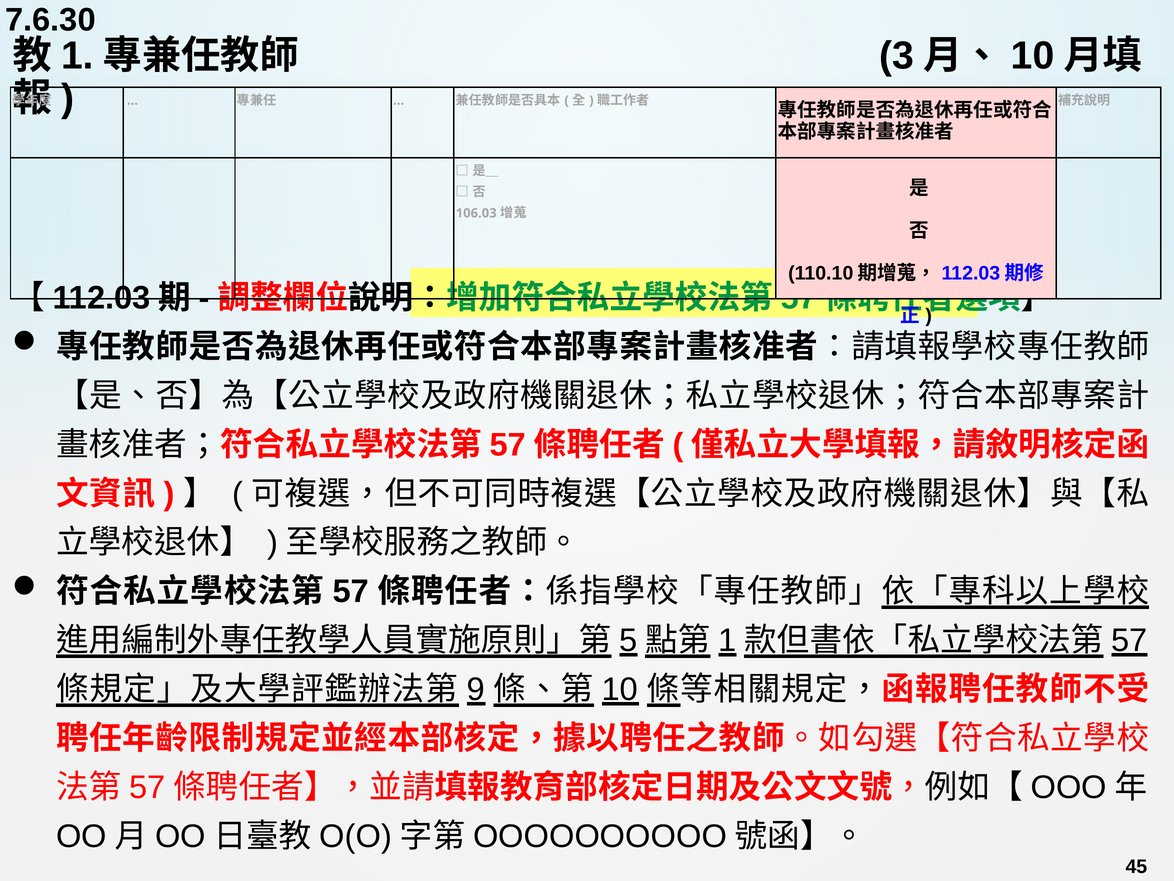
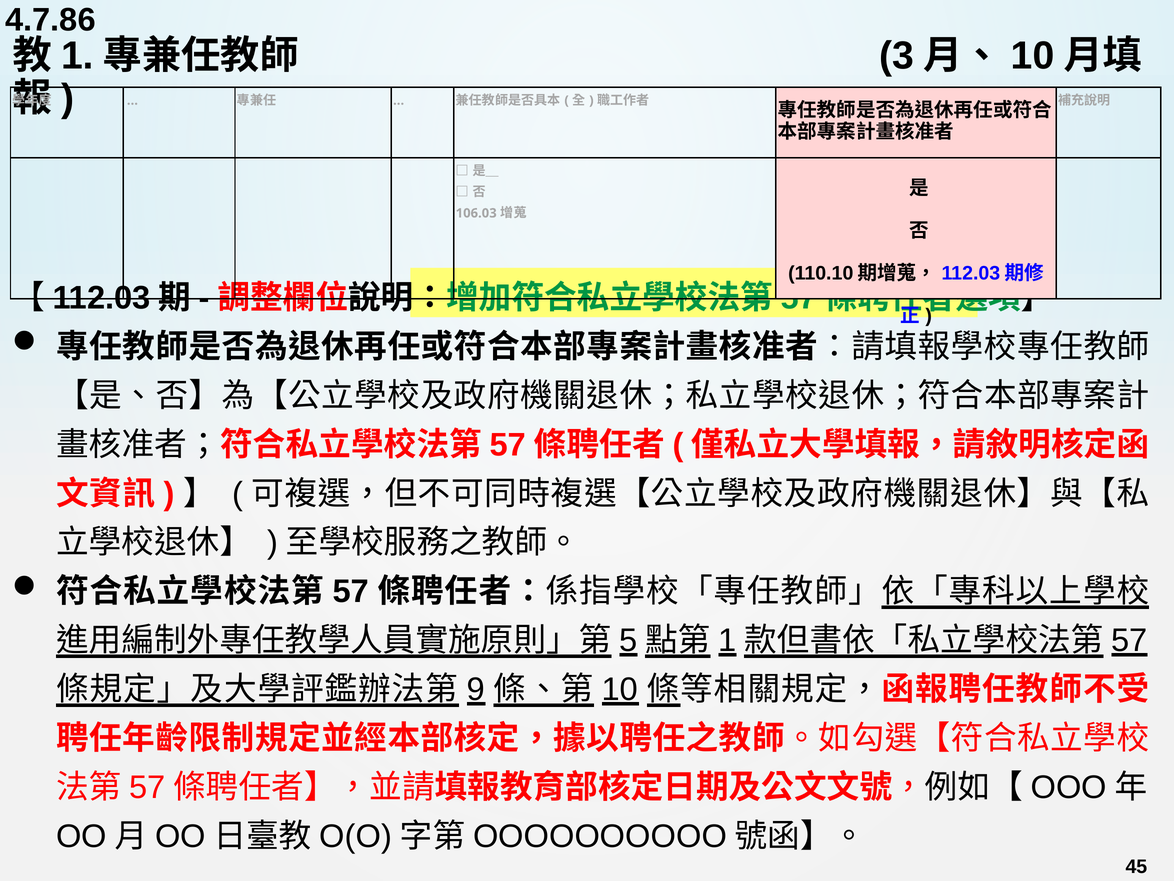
7.6.30: 7.6.30 -> 4.7.86 (50, 20)
